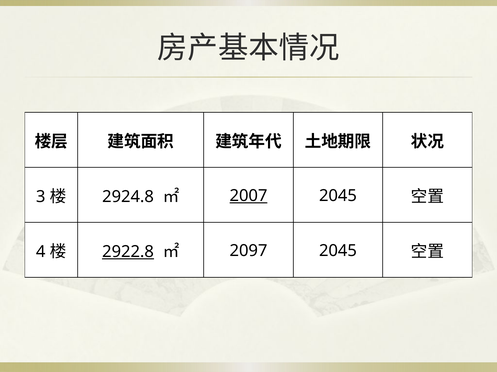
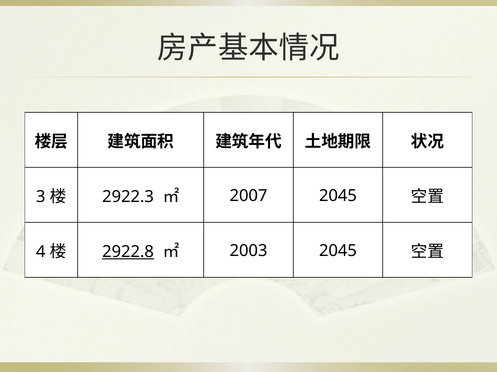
2924.8: 2924.8 -> 2922.3 (128, 197)
2007 underline: present -> none (249, 196)
2097: 2097 -> 2003 (249, 251)
